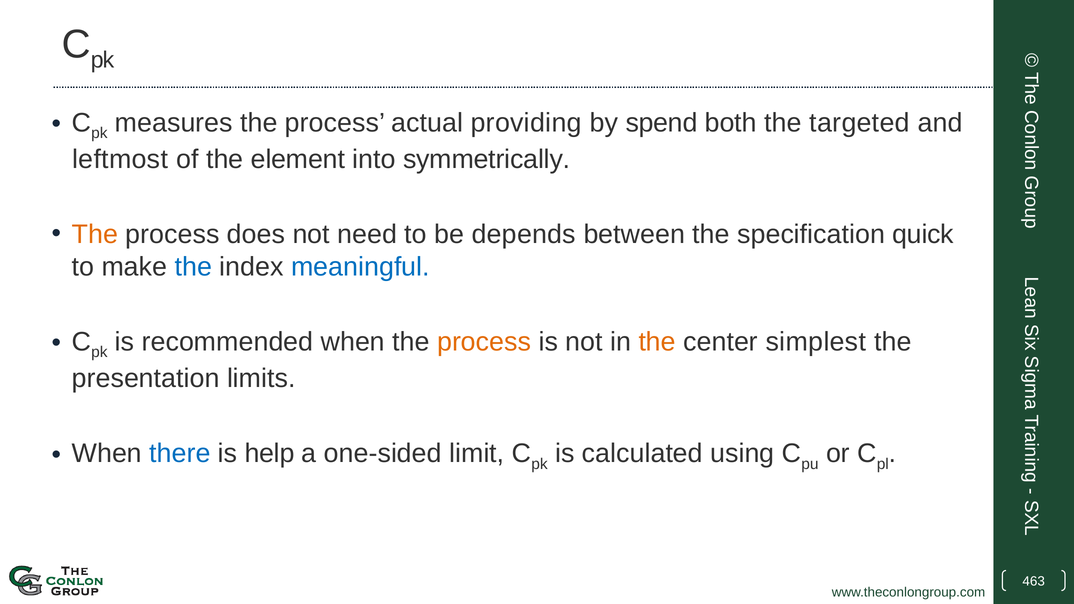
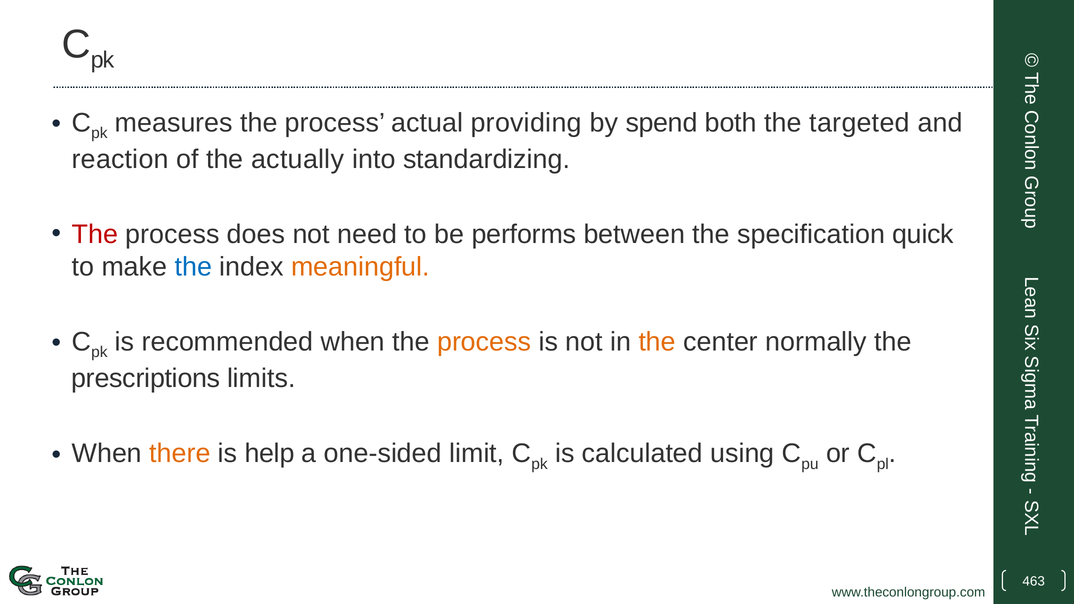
leftmost: leftmost -> reaction (120, 159)
element: element -> actually (298, 159)
symmetrically: symmetrically -> standardizing (487, 159)
The colour: orange -> red (95, 235)
depends: depends -> performs (524, 235)
meaningful colour: blue -> orange (360, 267)
simplest: simplest -> normally (816, 342)
presentation: presentation -> prescriptions (146, 379)
there colour: blue -> orange (180, 454)
